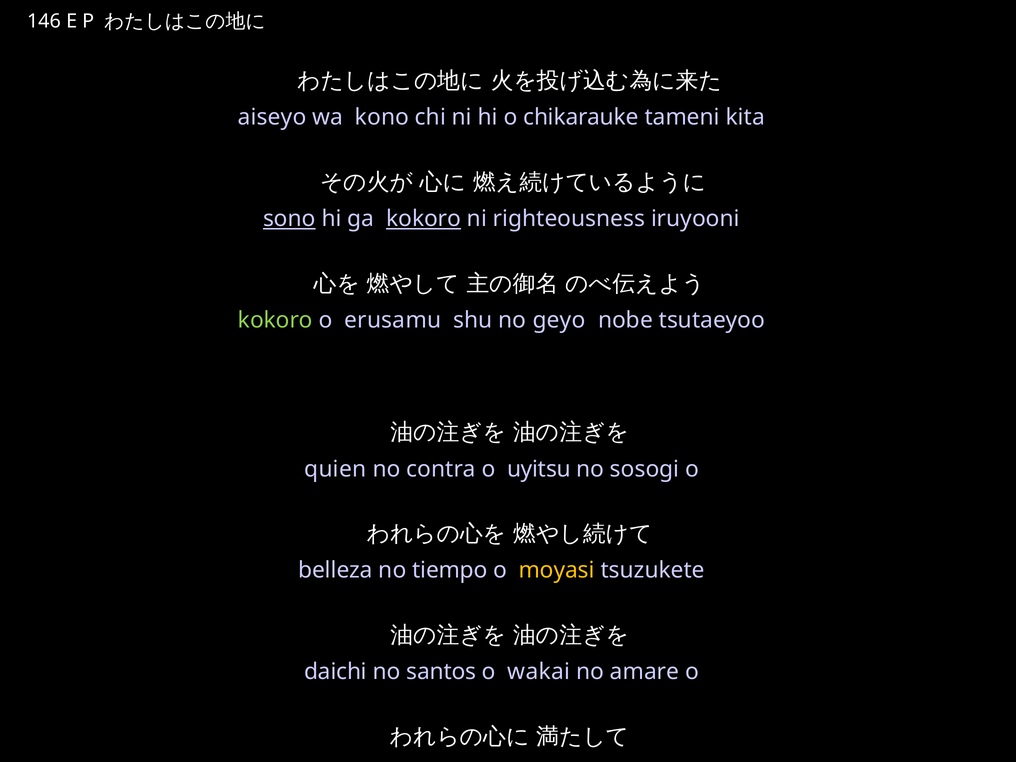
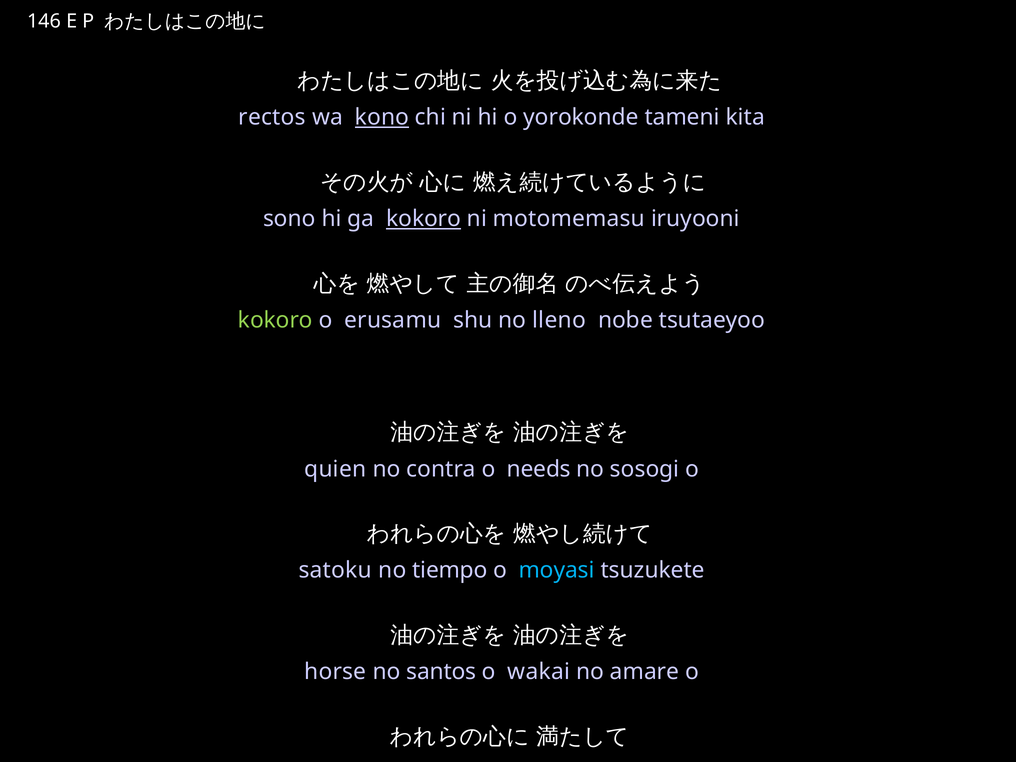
aiseyo: aiseyo -> rectos (272, 117)
kono underline: none -> present (382, 117)
chikarauke: chikarauke -> yorokonde (581, 117)
sono underline: present -> none (289, 219)
righteousness: righteousness -> motomemasu (569, 219)
geyo: geyo -> lleno (559, 320)
uyitsu: uyitsu -> needs (539, 469)
belleza: belleza -> satoku (335, 570)
moyasi colour: yellow -> light blue (557, 570)
daichi: daichi -> horse (335, 672)
